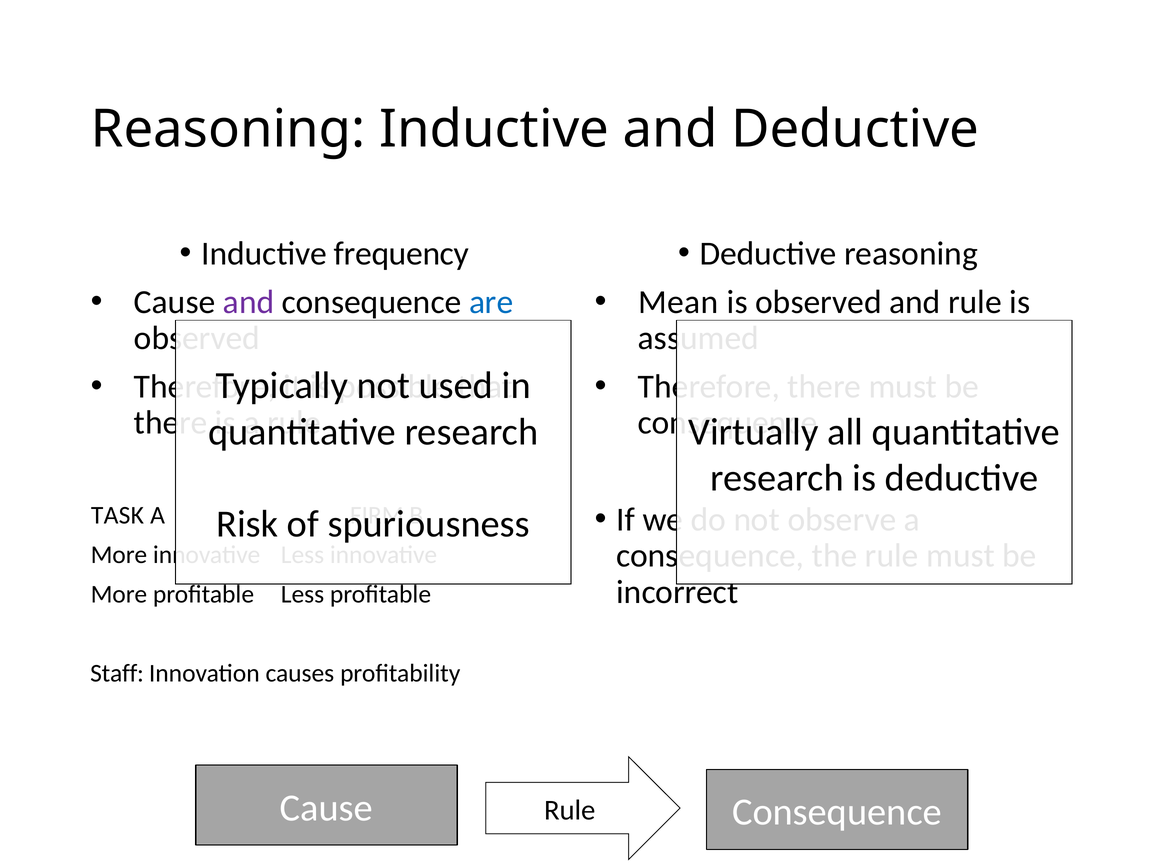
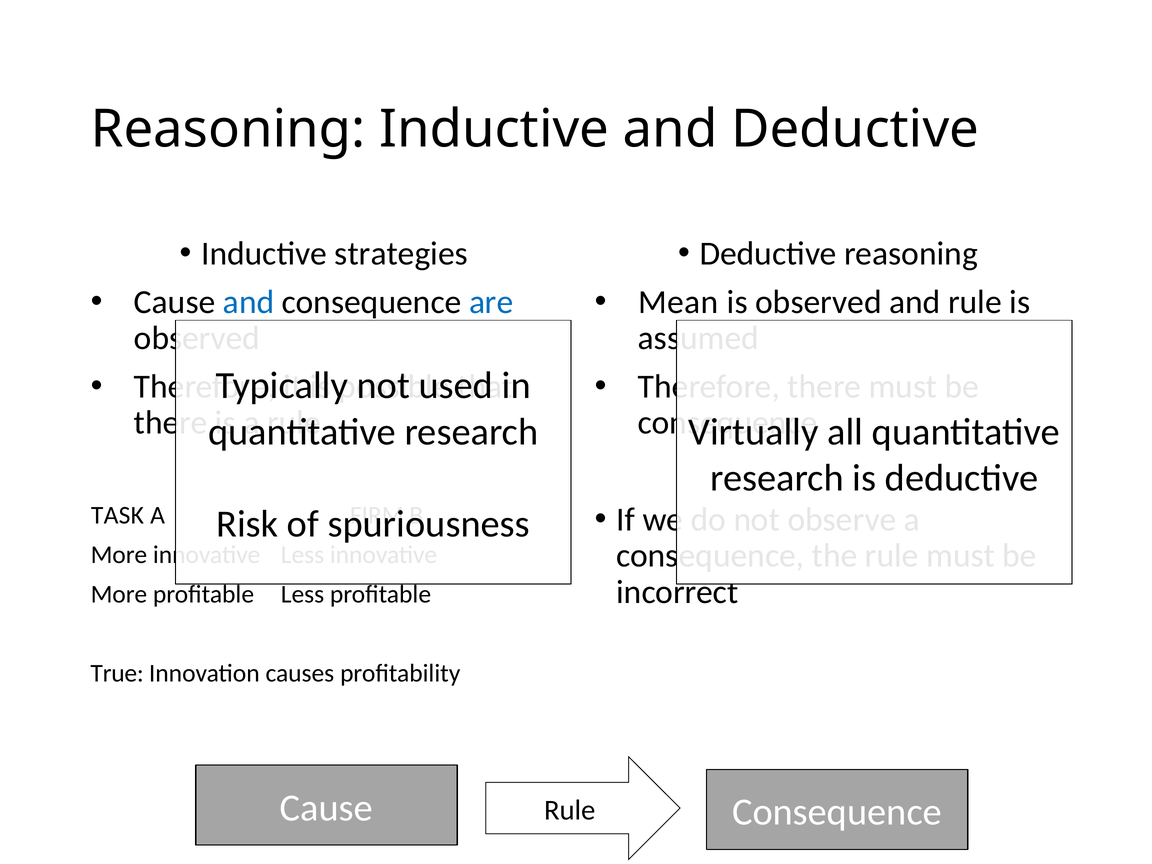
frequency: frequency -> strategies (401, 254)
and colour: purple -> blue (249, 302)
Staff: Staff -> True (117, 674)
